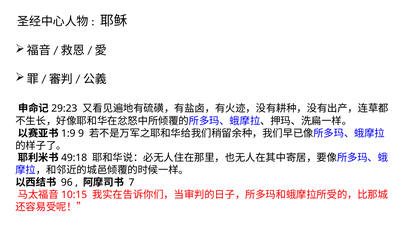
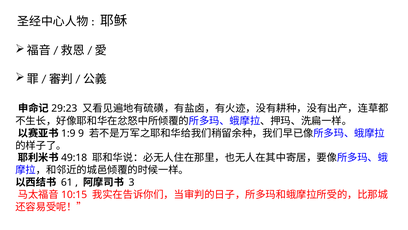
96: 96 -> 61 (67, 182)
7: 7 -> 3 (132, 182)
